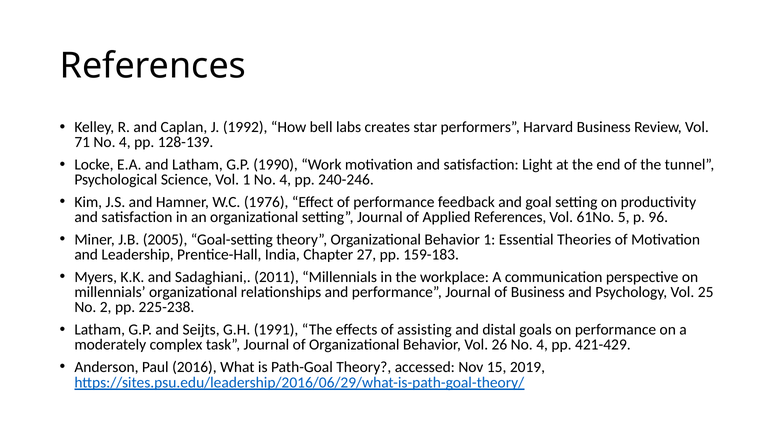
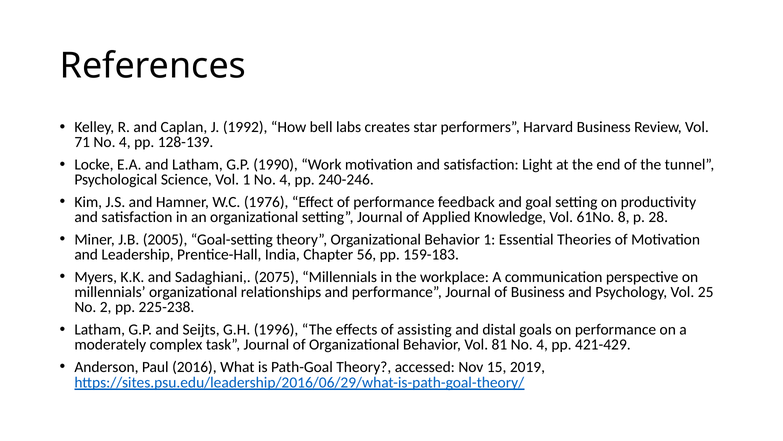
Applied References: References -> Knowledge (510, 217)
5: 5 -> 8 (624, 217)
96: 96 -> 28 (658, 217)
27: 27 -> 56 (366, 254)
2011: 2011 -> 2075 (276, 277)
1991: 1991 -> 1996 (276, 329)
26: 26 -> 81 (499, 344)
